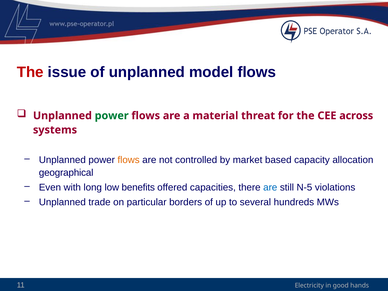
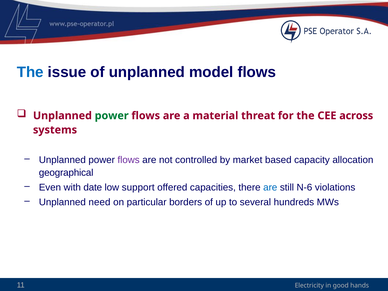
The colour: red -> blue (30, 72)
flows colour: orange -> purple (129, 160)
long: long -> date (93, 187)
benefits: benefits -> support (138, 187)
N-5: N-5 -> N-6 (304, 187)
trade: trade -> need (99, 202)
